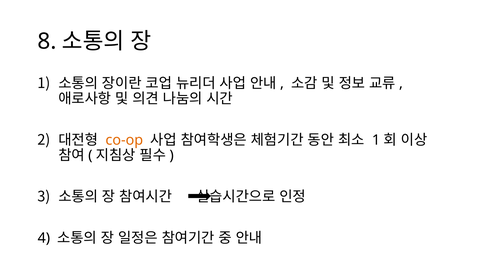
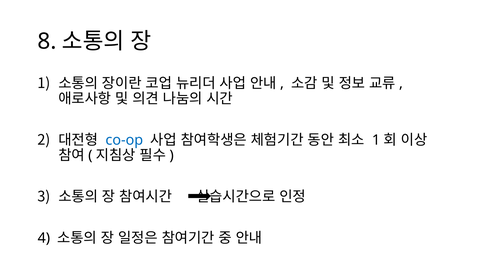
co-op colour: orange -> blue (124, 140)
